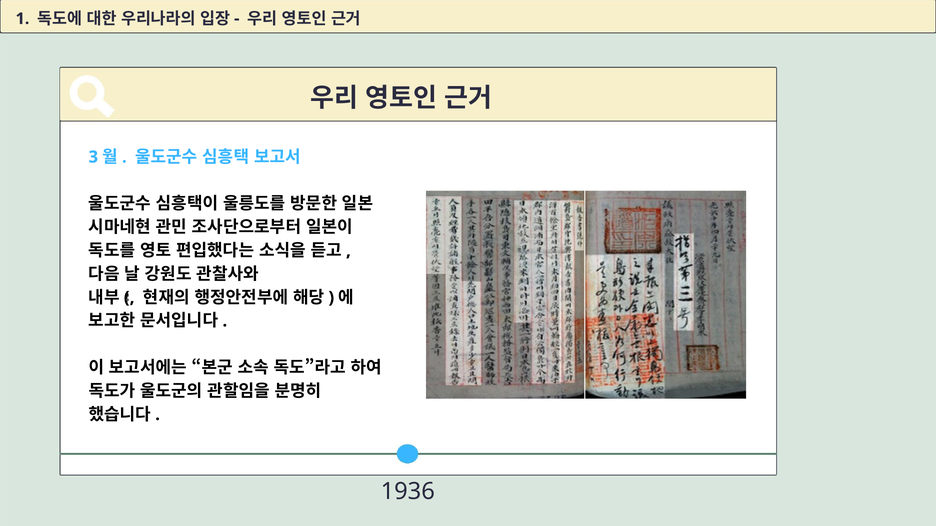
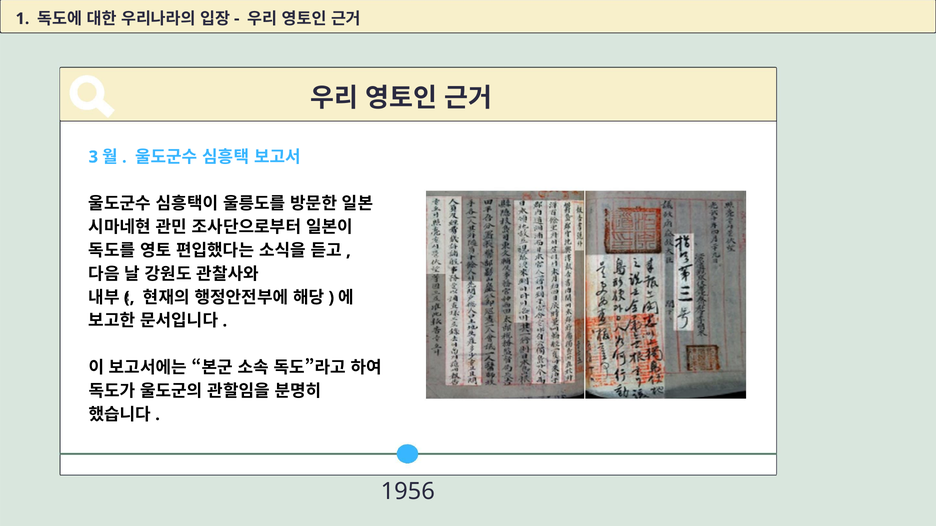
1936: 1936 -> 1956 (408, 491)
